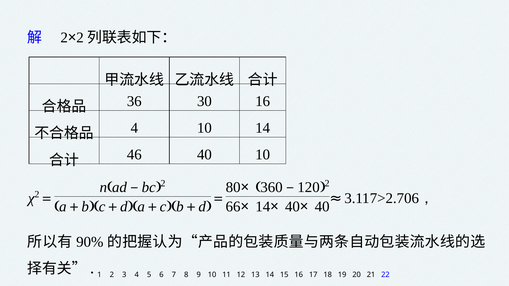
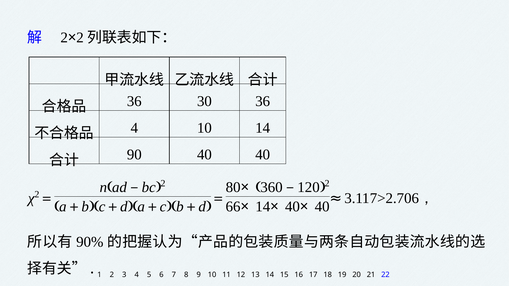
30 16: 16 -> 36 (263, 101)
46: 46 -> 90 (134, 155)
40 10: 10 -> 40 (263, 155)
